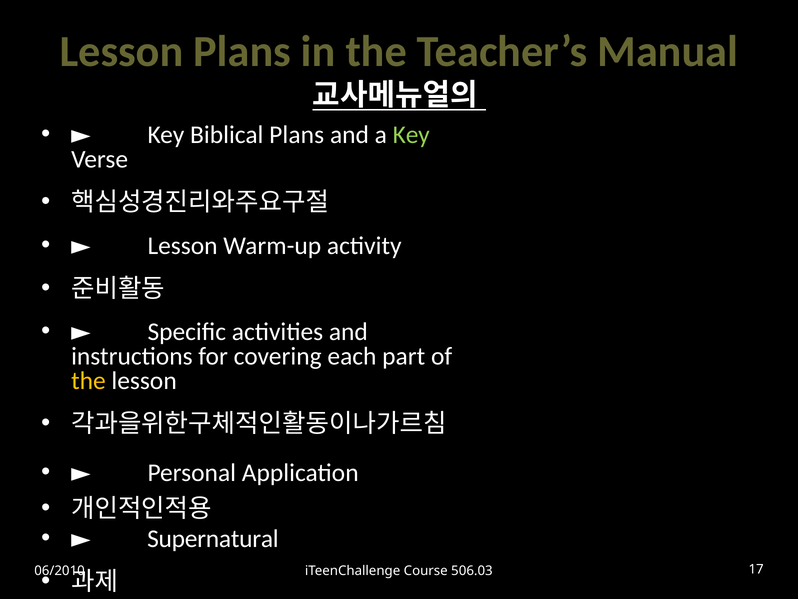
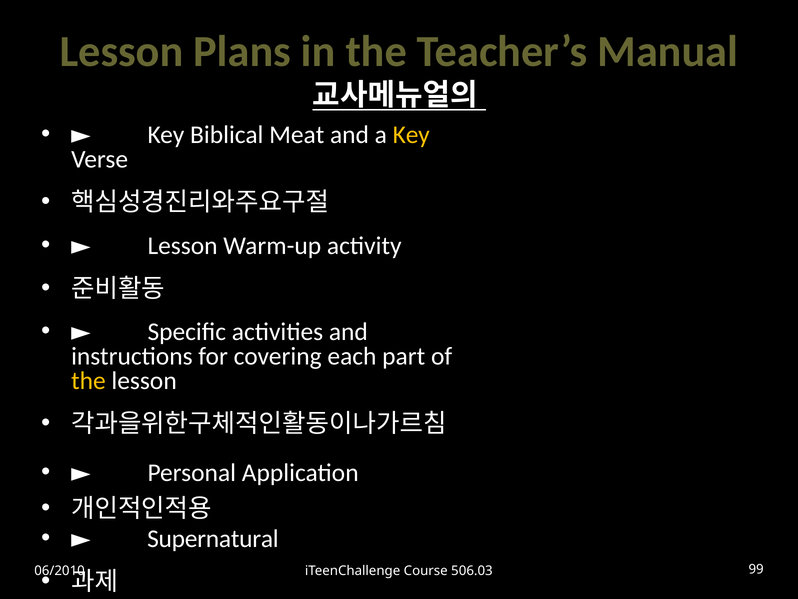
Biblical Plans: Plans -> Meat (297, 135)
Key colour: light green -> yellow (411, 135)
17: 17 -> 99 (756, 569)
